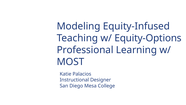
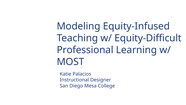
Equity-Options: Equity-Options -> Equity-Difficult (148, 38)
